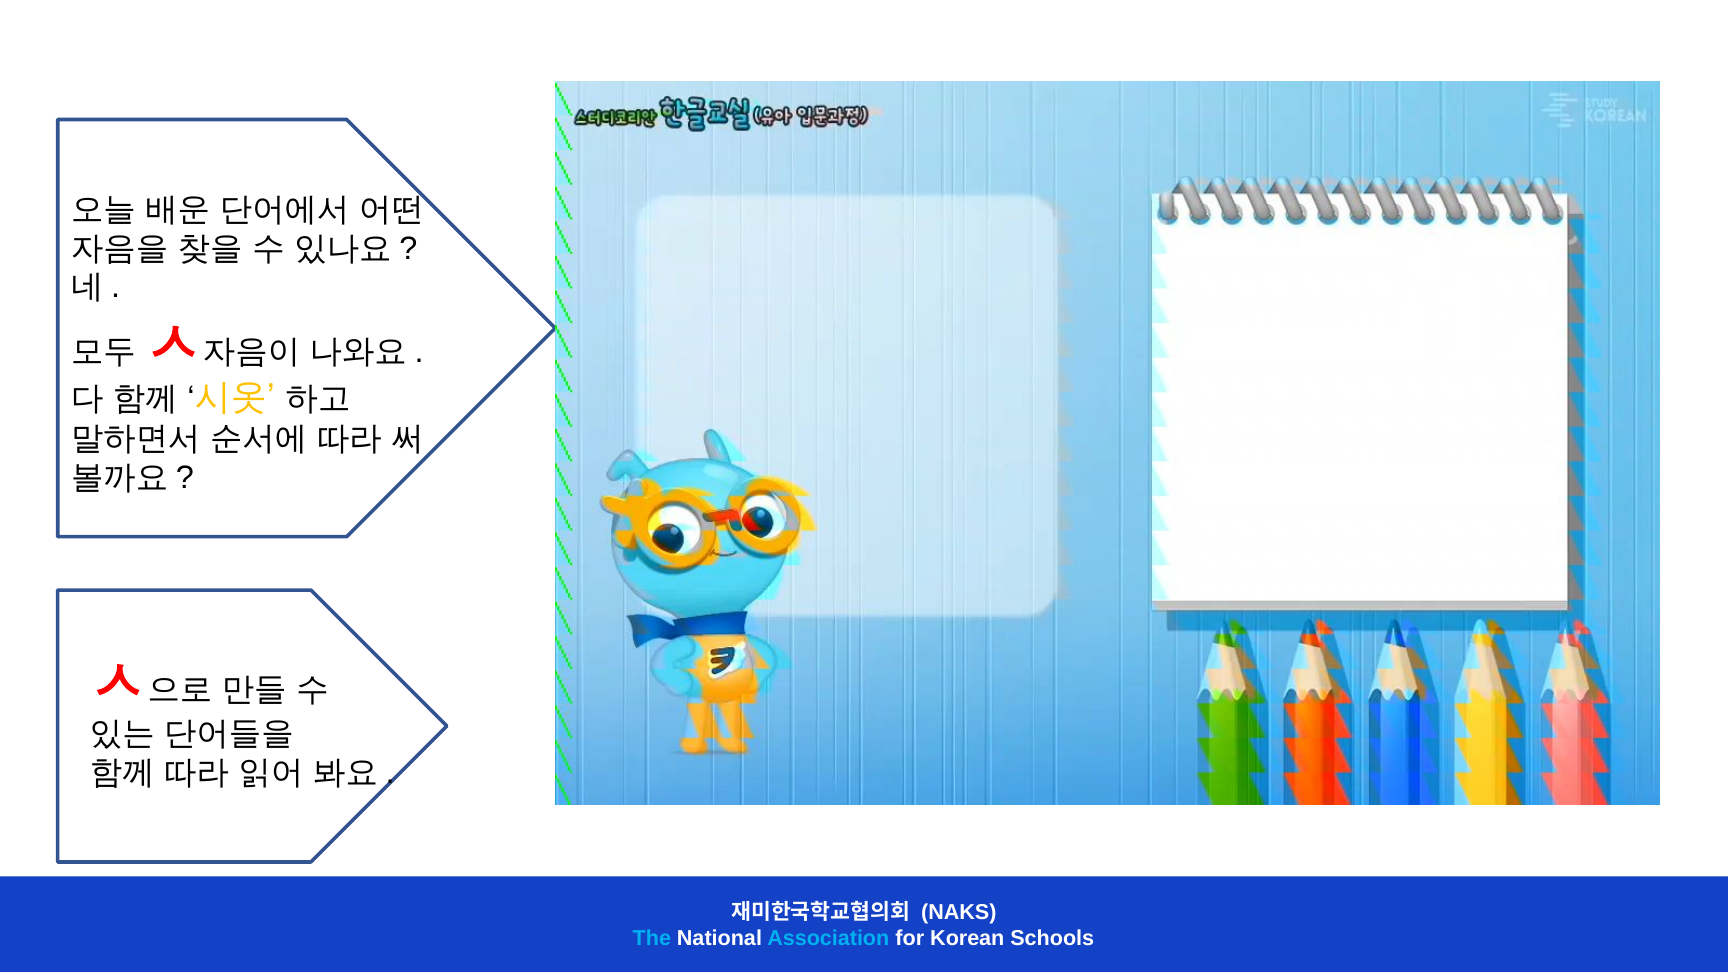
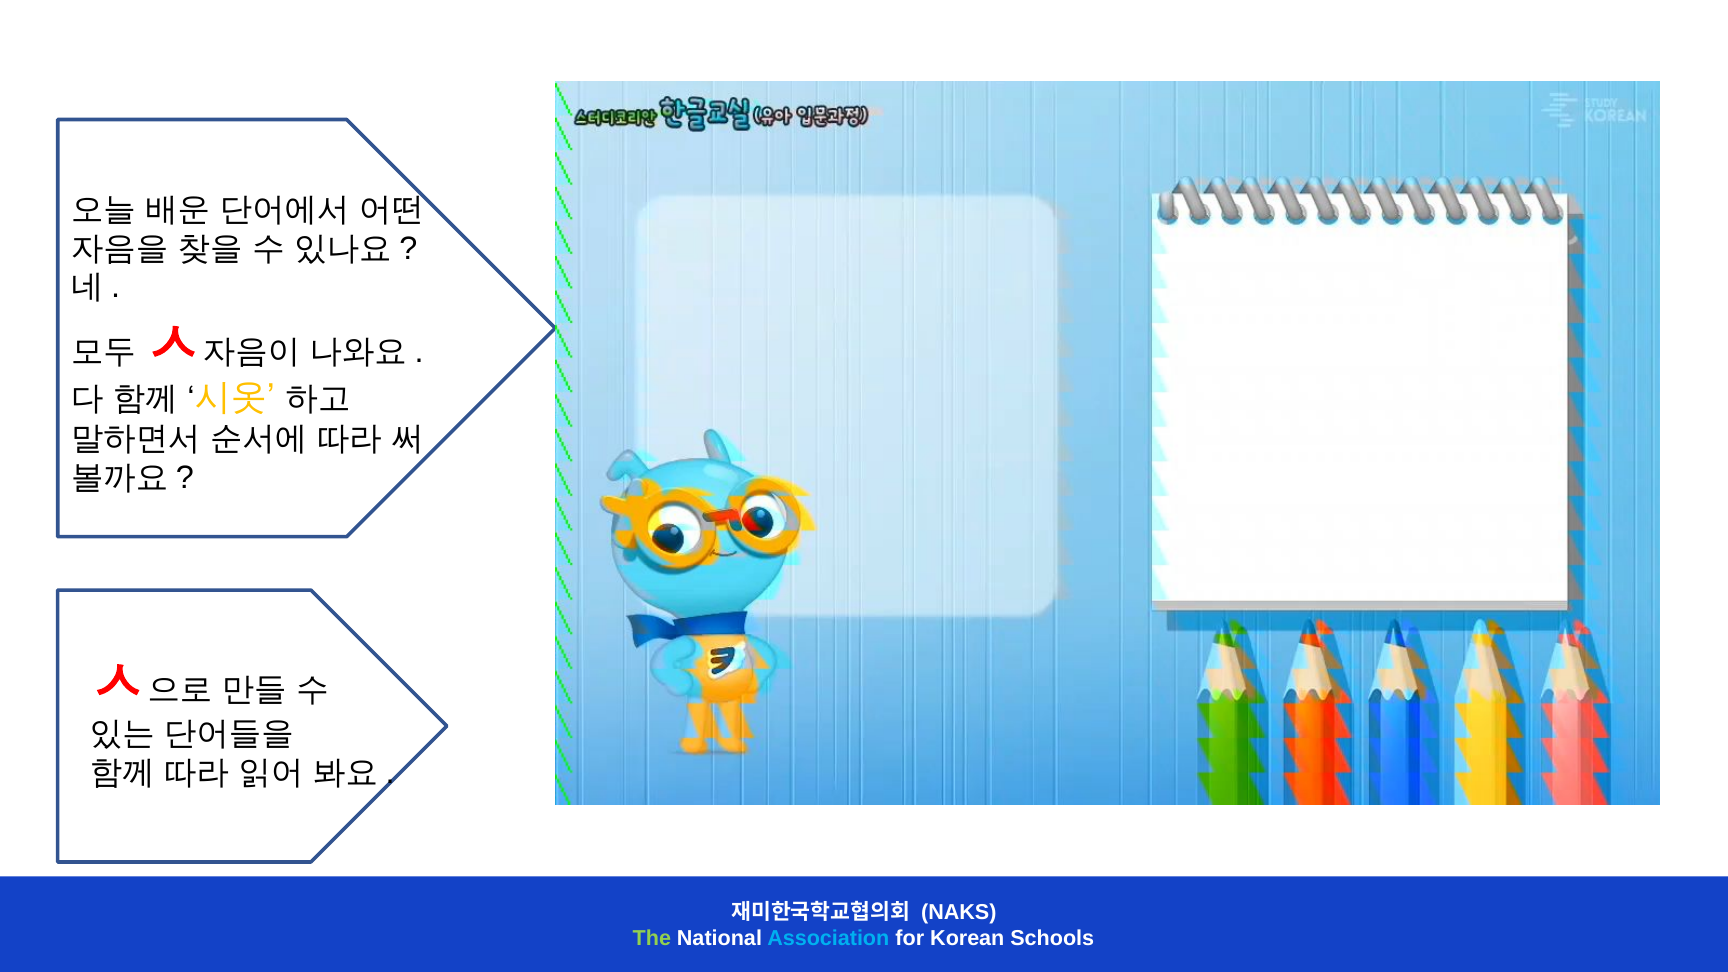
The colour: light blue -> light green (652, 939)
